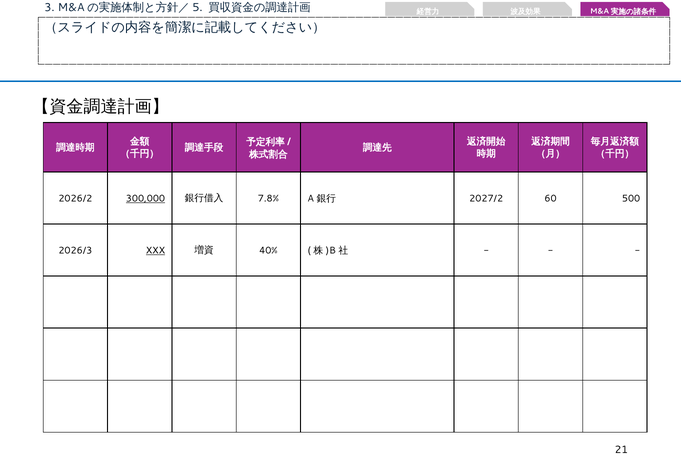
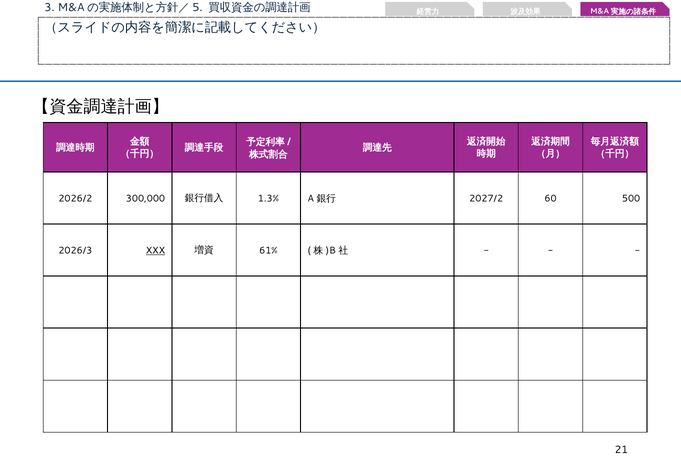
300,000 underline: present -> none (145, 198)
7.8%: 7.8% -> 1.3% (268, 198)
40%: 40% -> 61% (268, 250)
